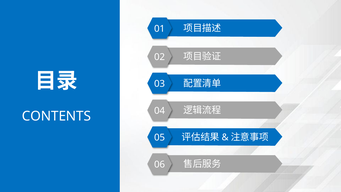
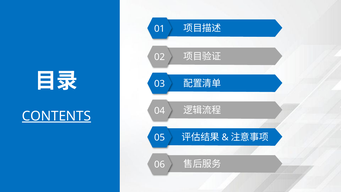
CONTENTS underline: none -> present (56, 116)
